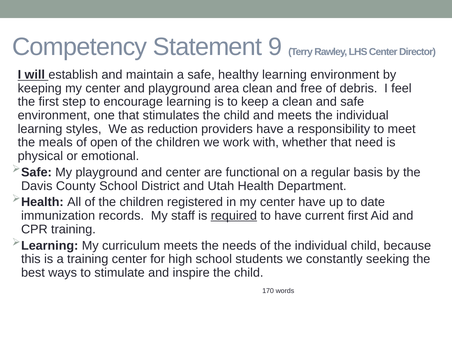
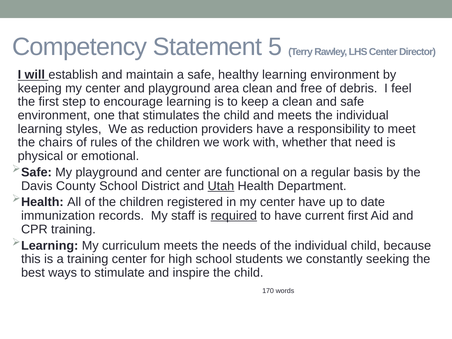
9: 9 -> 5 (275, 47)
meals: meals -> chairs (56, 143)
open: open -> rules (104, 143)
Utah underline: none -> present (221, 186)
